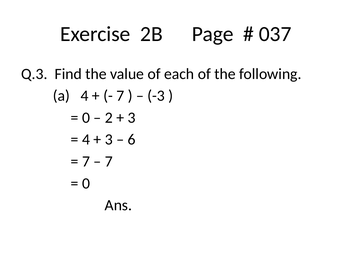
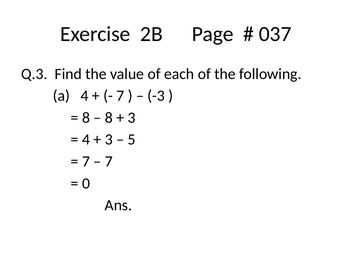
0: 0 -> 8 (86, 118)
2: 2 -> 8 (109, 118)
6: 6 -> 5 (132, 140)
